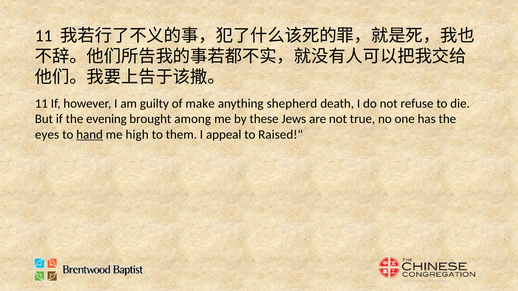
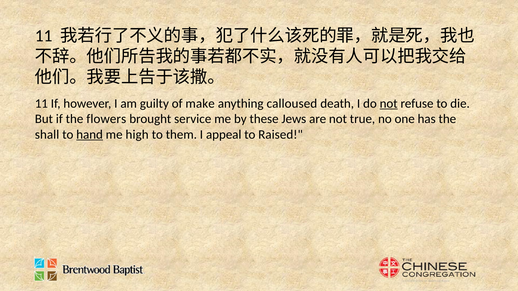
shepherd: shepherd -> calloused (292, 104)
not underline: none -> present (389, 104)
evening: evening -> flowers (106, 119)
among: among -> service (193, 119)
eyes: eyes -> shall (47, 135)
